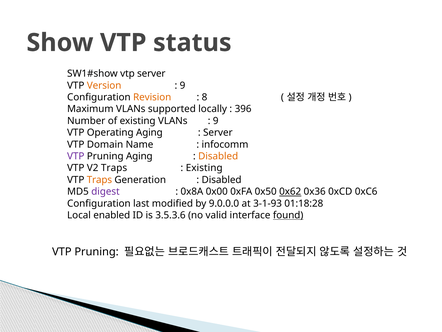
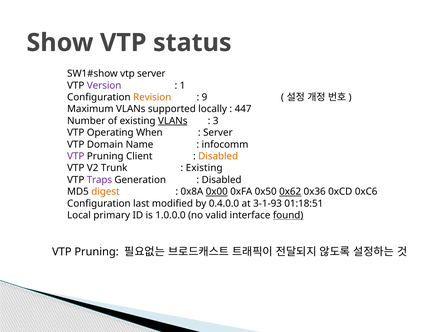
Version colour: orange -> purple (104, 85)
9: 9 -> 1 (183, 85)
8: 8 -> 9 (205, 97)
396: 396 -> 447 (243, 109)
VLANs underline: none -> present (173, 121)
9: 9 -> 3 (216, 121)
Operating Aging: Aging -> When (149, 132)
Pruning Aging: Aging -> Client (139, 156)
V2 Traps: Traps -> Trunk (114, 168)
Traps colour: orange -> purple (99, 180)
digest colour: purple -> orange (105, 191)
0x00 underline: none -> present (217, 191)
9.0.0.0: 9.0.0.0 -> 0.4.0.0 (224, 203)
01:18:28: 01:18:28 -> 01:18:51 (304, 203)
enabled: enabled -> primary (112, 215)
3.5.3.6: 3.5.3.6 -> 1.0.0.0 (170, 215)
